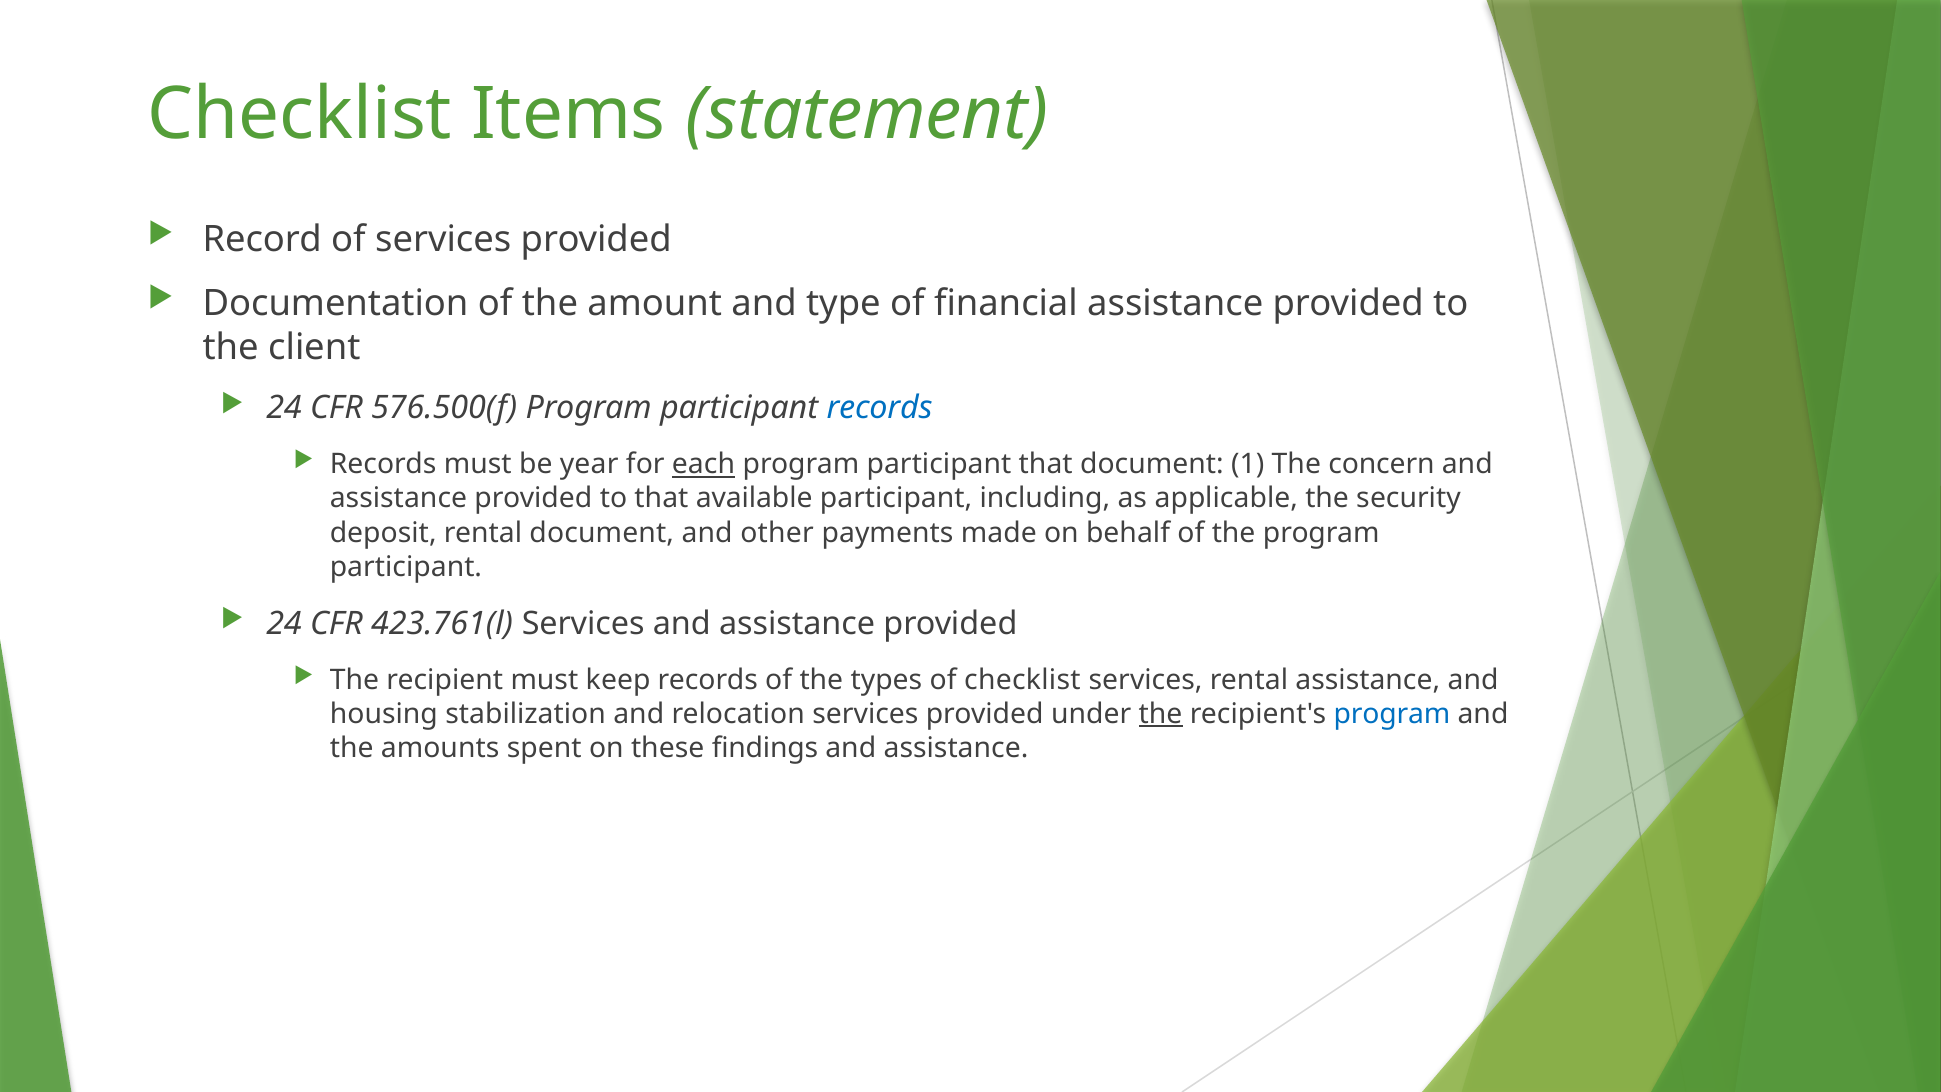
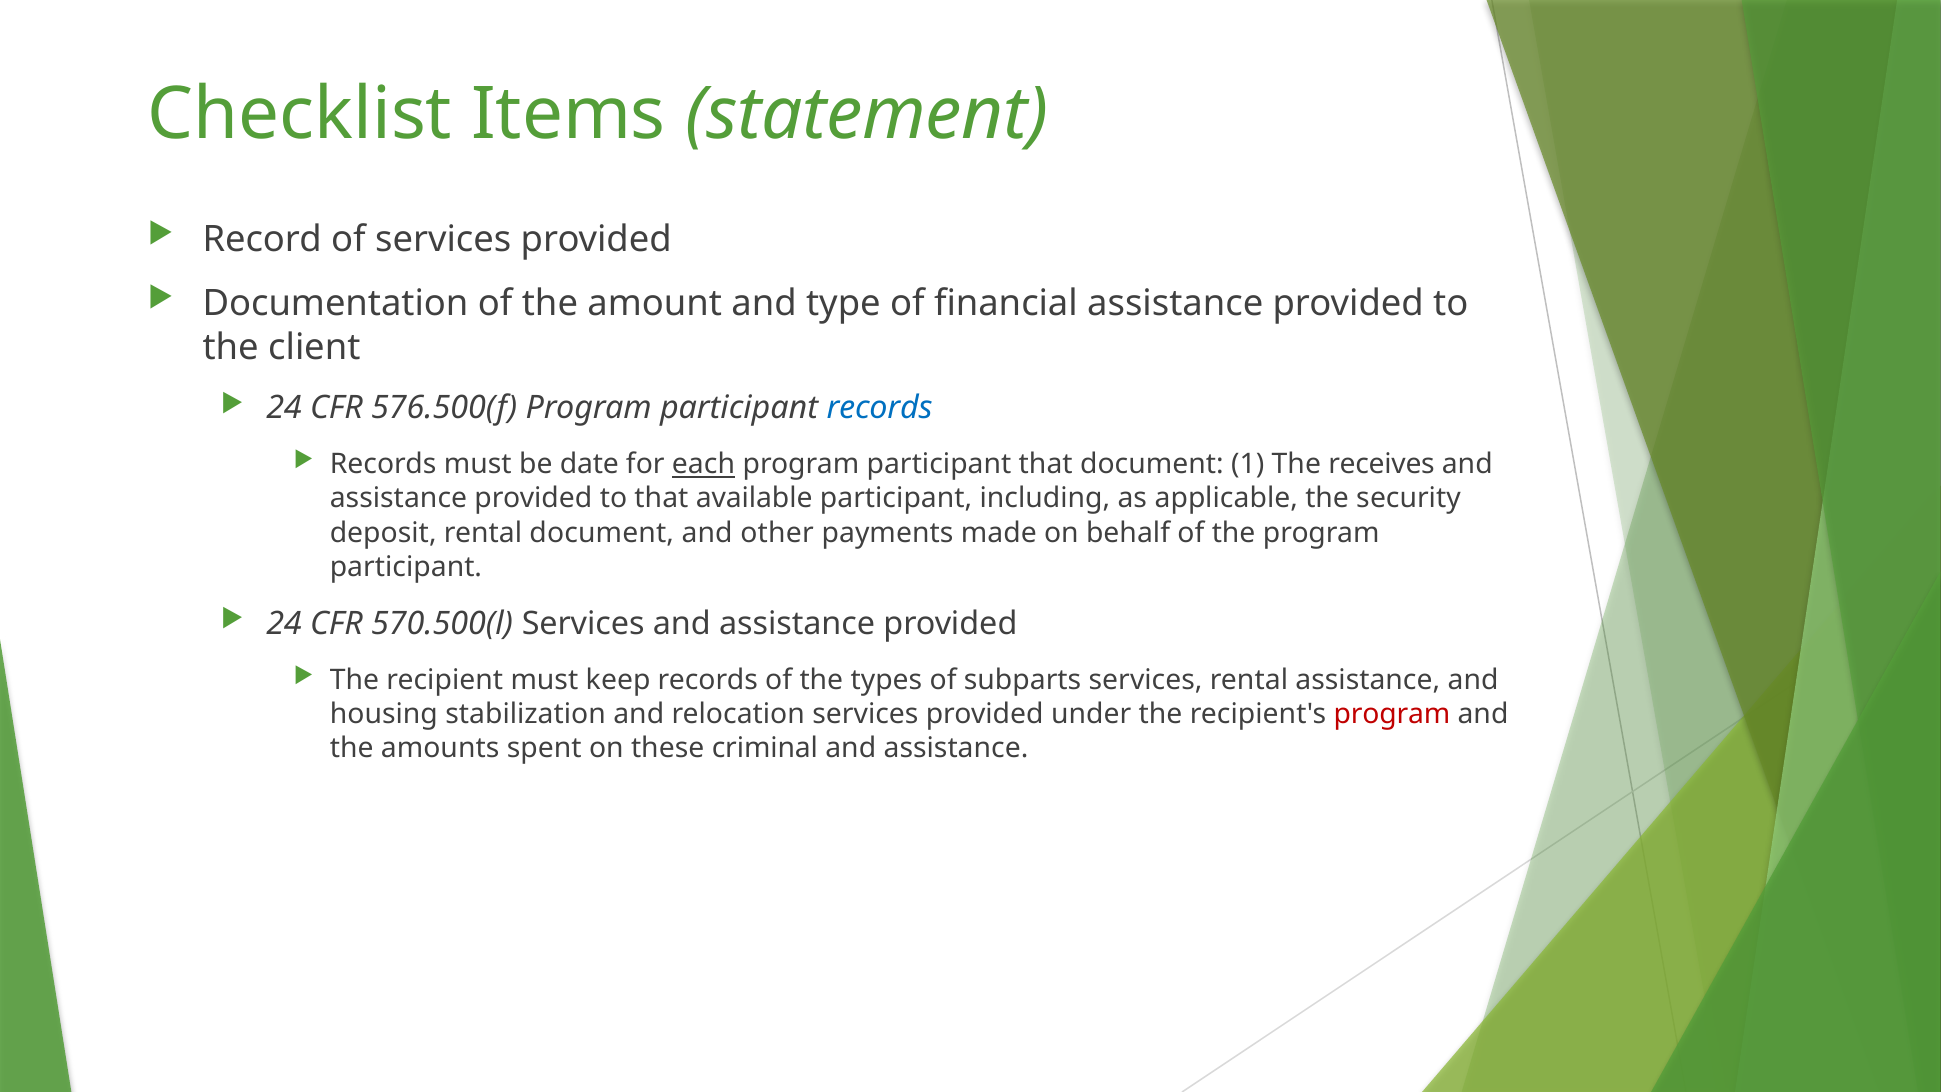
year: year -> date (589, 465)
concern: concern -> receives (1382, 465)
423.761(l: 423.761(l -> 570.500(l (442, 623)
of checklist: checklist -> subparts (1023, 680)
the underline: present -> none (1161, 714)
program colour: blue -> red (1392, 714)
findings: findings -> criminal (765, 748)
